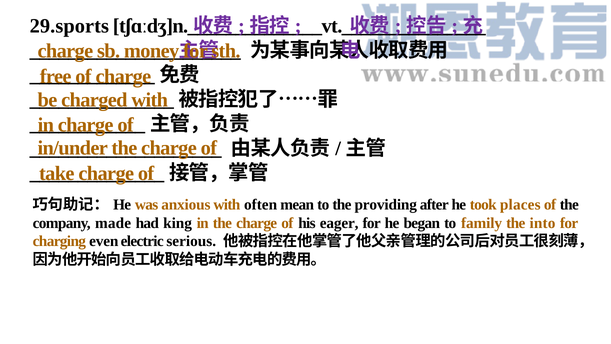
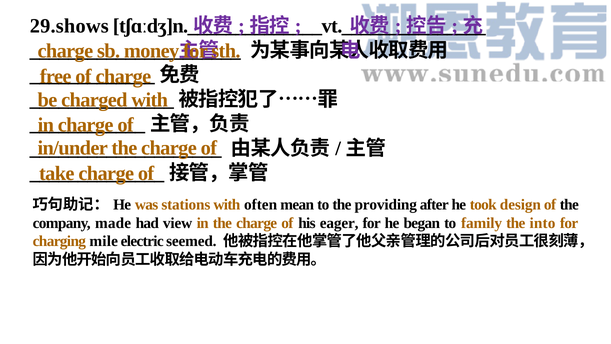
29.sports: 29.sports -> 29.shows (69, 26)
anxious: anxious -> stations (186, 205)
places: places -> design (520, 205)
king: king -> view (178, 223)
even: even -> mile (104, 241)
serious: serious -> seemed (191, 241)
